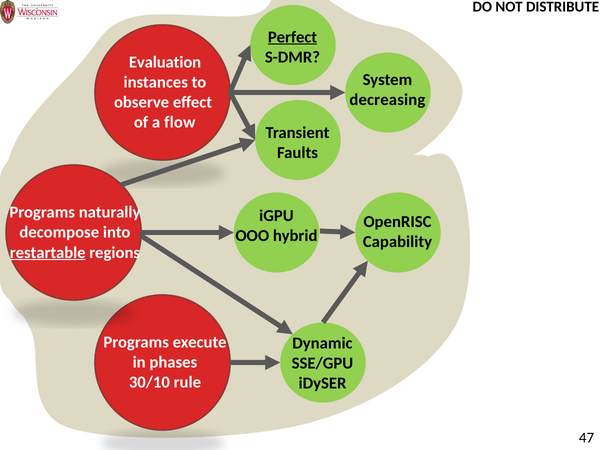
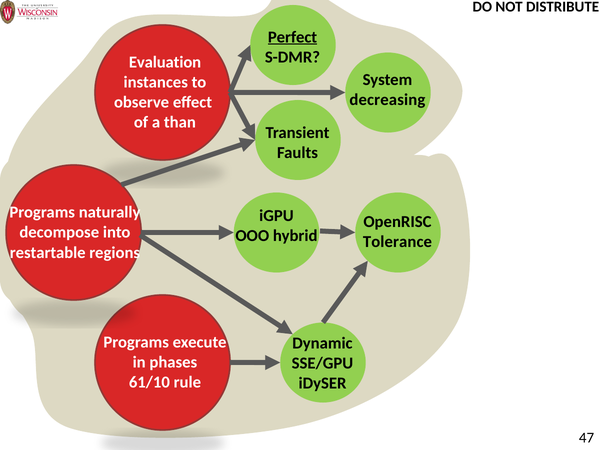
flow: flow -> than (180, 122)
Capability: Capability -> Tolerance (397, 242)
restartable underline: present -> none (48, 252)
30/10: 30/10 -> 61/10 (149, 382)
